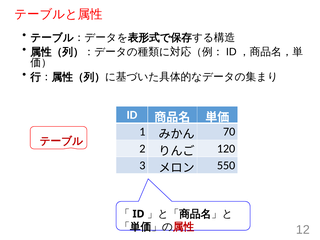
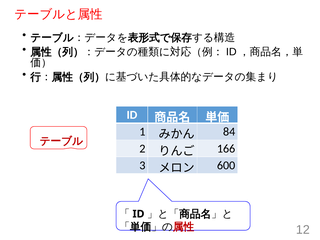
70: 70 -> 84 (229, 132)
120: 120 -> 166 (226, 149)
550: 550 -> 600 (226, 165)
